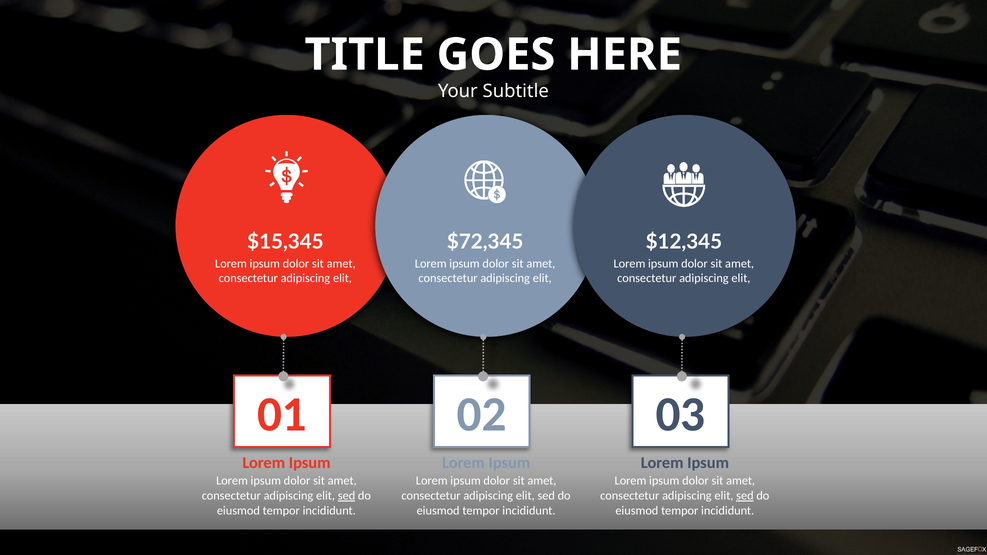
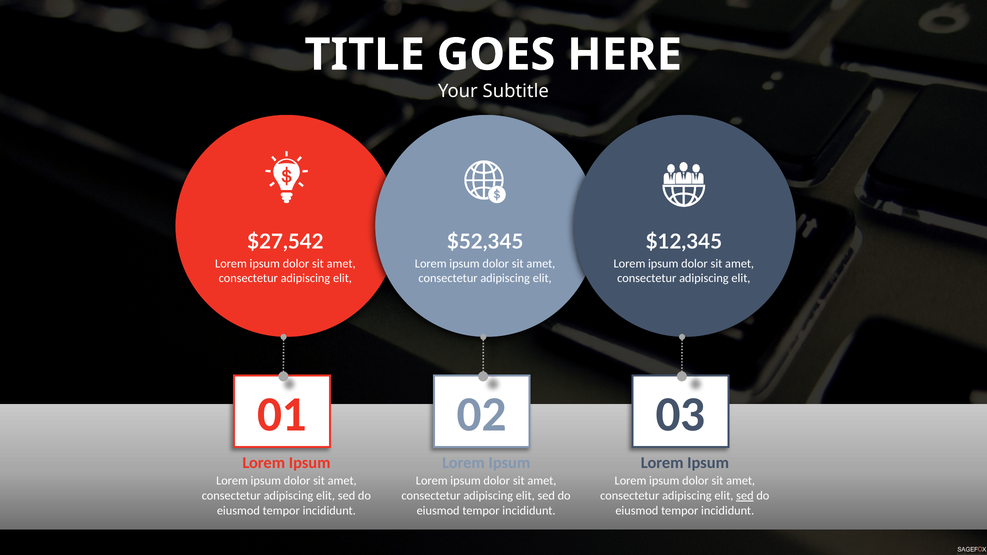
$15,345: $15,345 -> $27,542 (285, 242)
$72,345: $72,345 -> $52,345 (485, 242)
sed underline: present -> none (347, 496)
